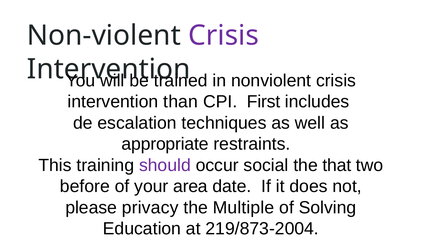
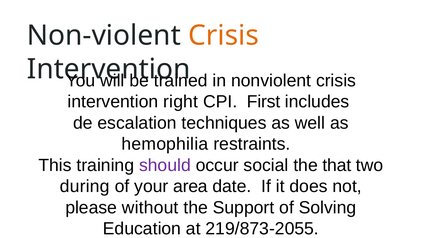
Crisis colour: purple -> orange (224, 35)
than: than -> right (181, 101)
appropriate: appropriate -> hemophilia (165, 144)
before: before -> during (85, 186)
privacy: privacy -> without (150, 207)
Multiple: Multiple -> Support (244, 207)
219/873-2004: 219/873-2004 -> 219/873-2055 (262, 228)
